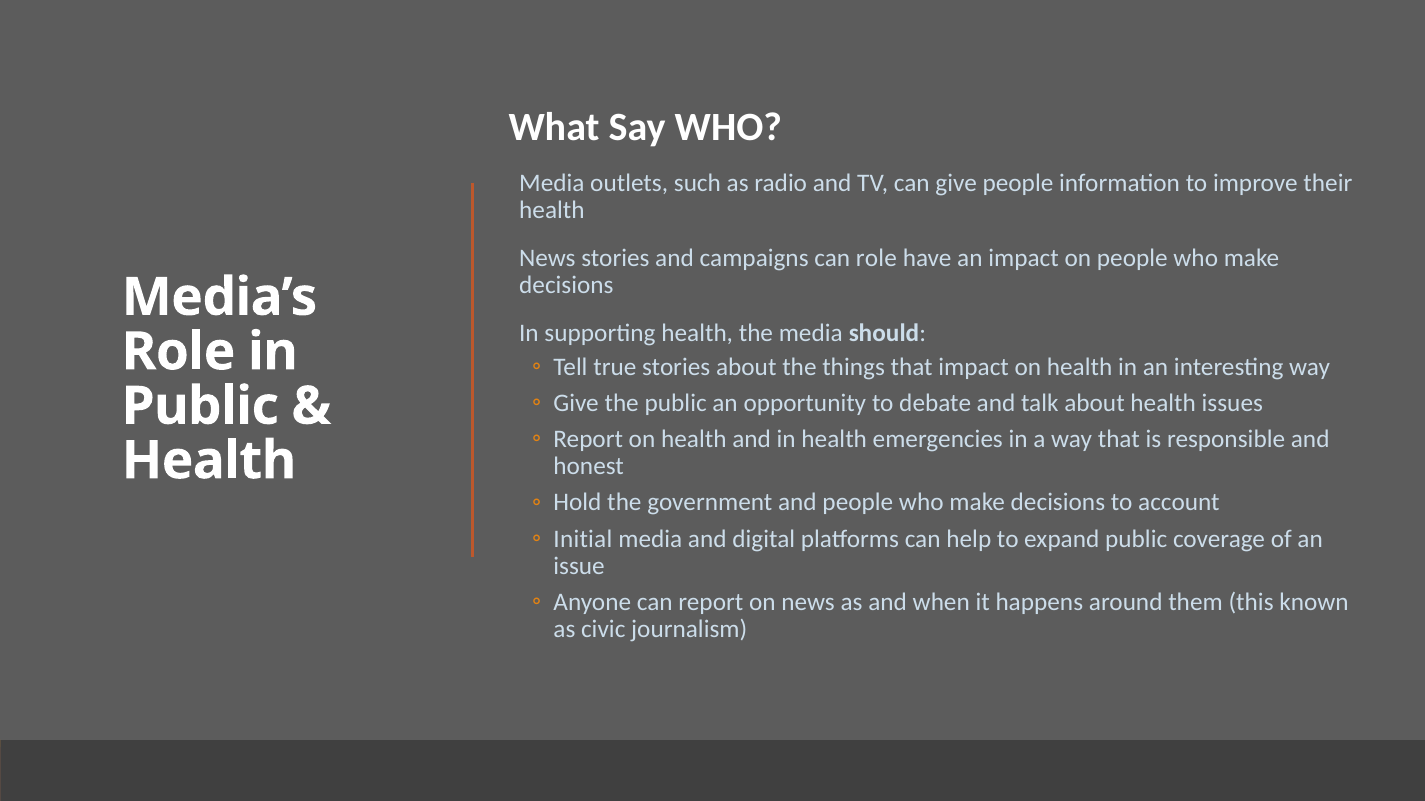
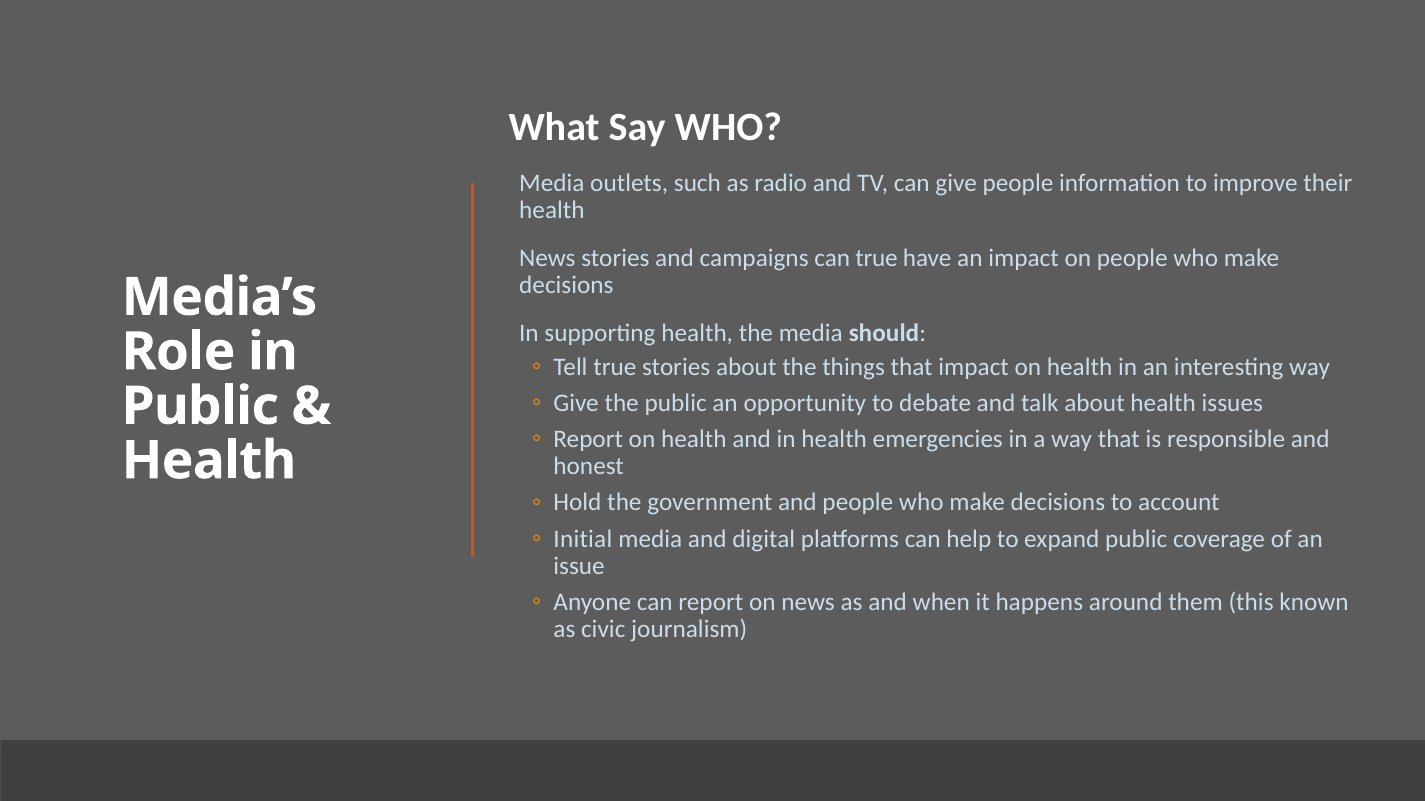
can role: role -> true (877, 259)
